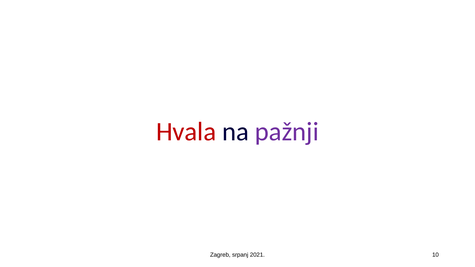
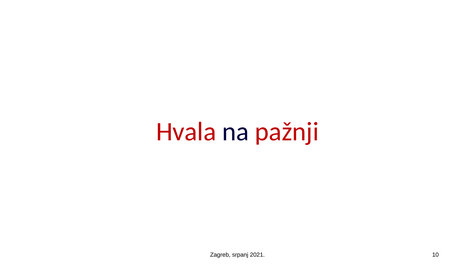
pažnji colour: purple -> red (287, 132)
